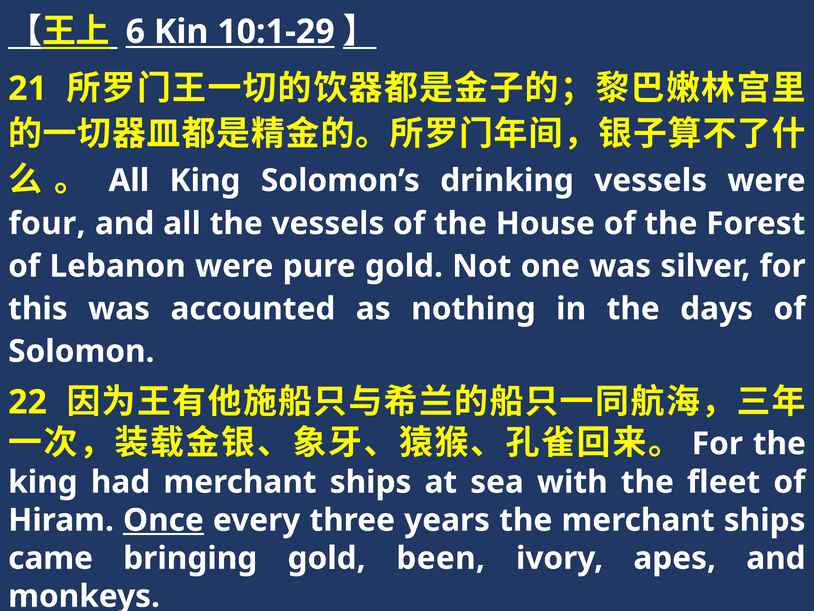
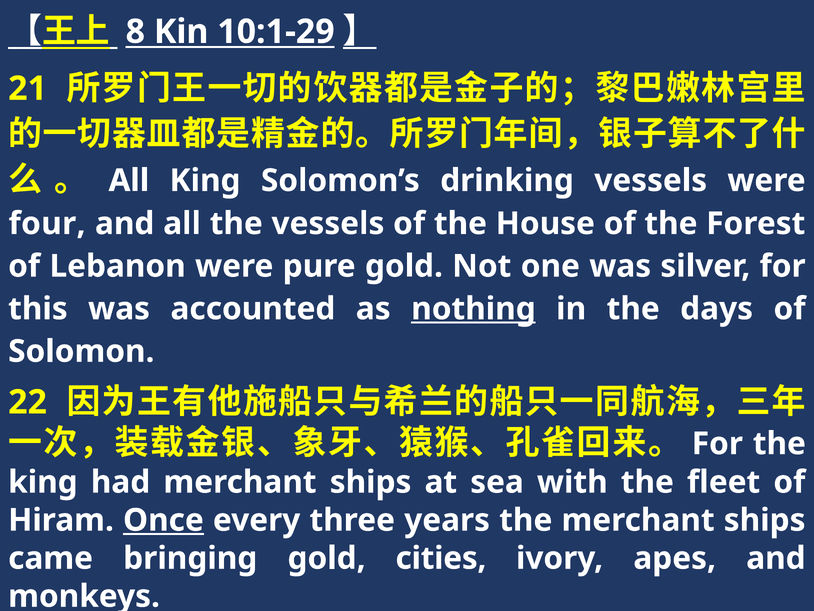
6: 6 -> 8 (135, 32)
nothing underline: none -> present (473, 309)
been: been -> cities (441, 558)
